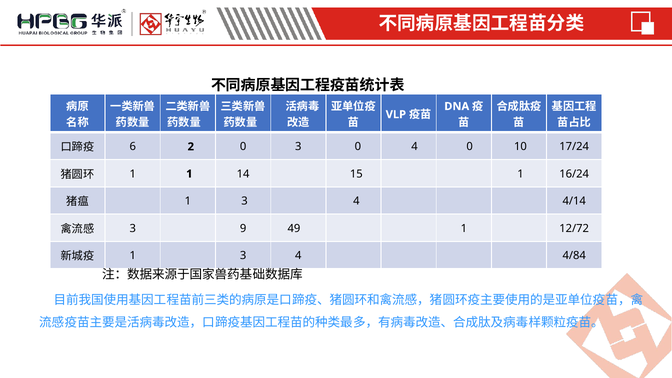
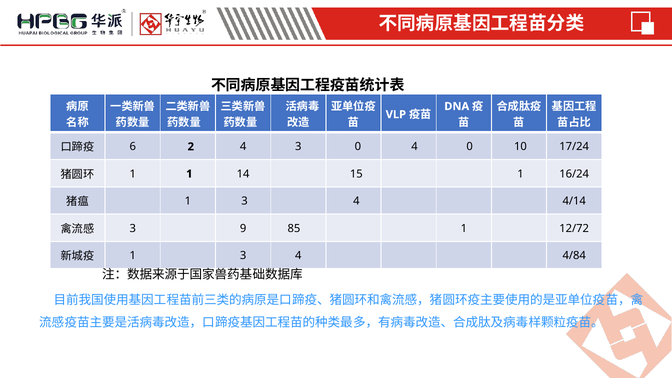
2 0: 0 -> 4 (243, 147)
49: 49 -> 85 (294, 228)
